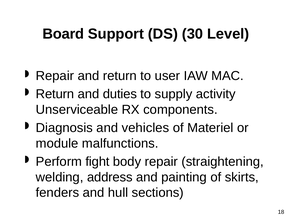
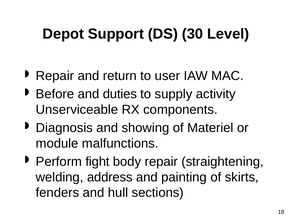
Board: Board -> Depot (63, 34)
Return: Return -> Before (55, 94)
vehicles: vehicles -> showing (145, 128)
